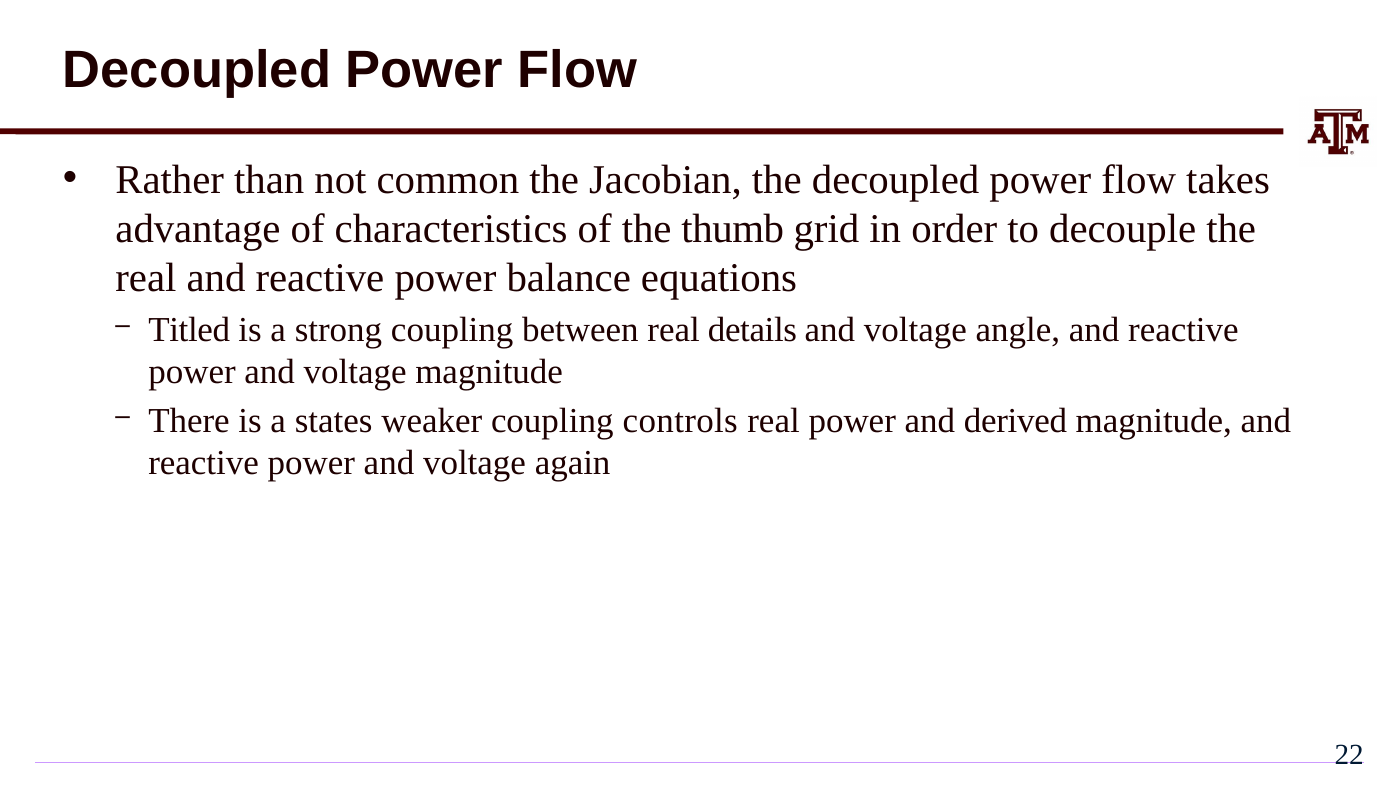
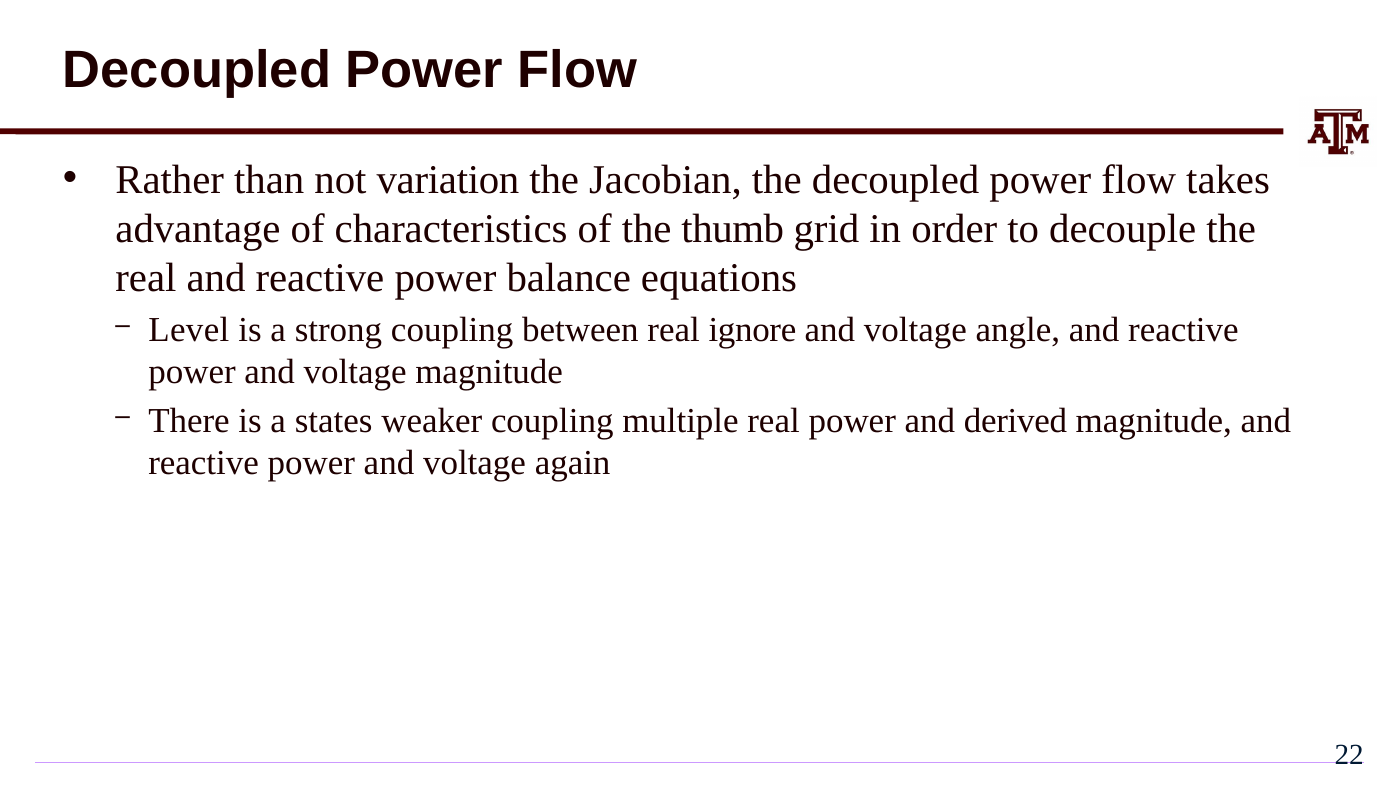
common: common -> variation (448, 180)
Titled: Titled -> Level (189, 330)
details: details -> ignore (752, 330)
controls: controls -> multiple (680, 421)
